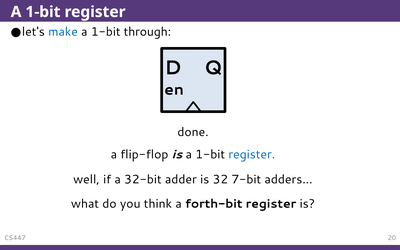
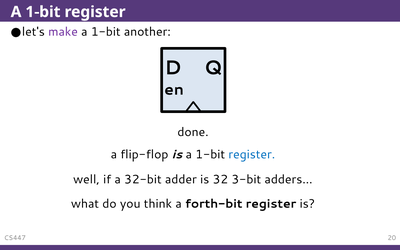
make colour: blue -> purple (63, 32)
through: through -> another (147, 32)
7-bit: 7-bit -> 3-bit (246, 179)
